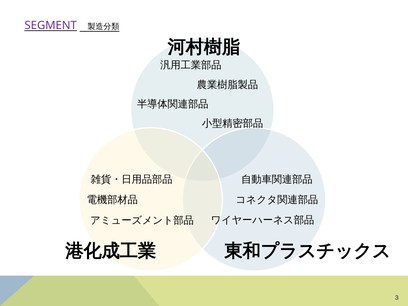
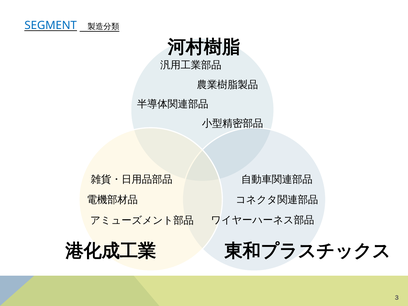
SEGMENT colour: purple -> blue (51, 26)
